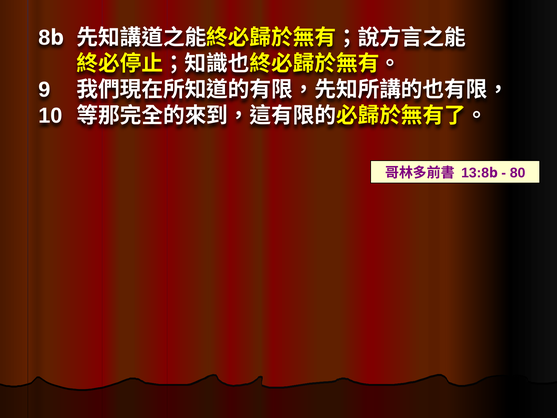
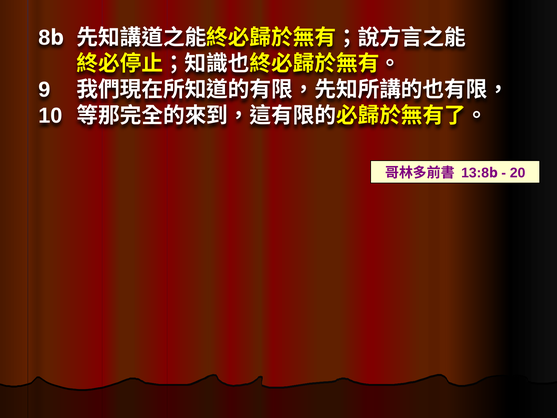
80: 80 -> 20 (518, 173)
